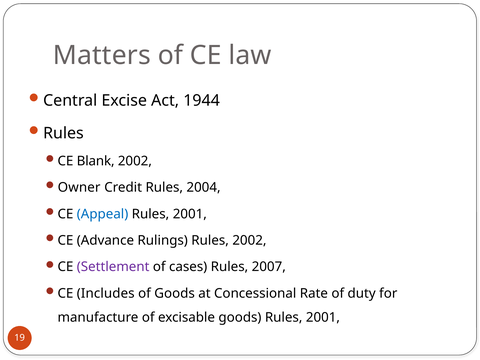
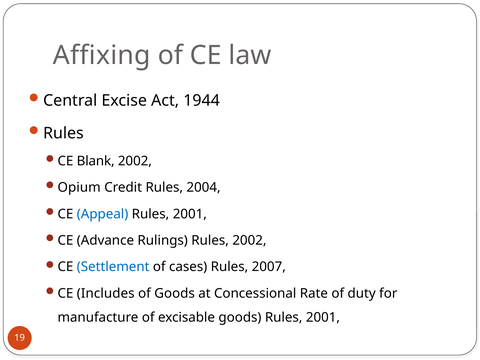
Matters: Matters -> Affixing (102, 55)
Owner: Owner -> Opium (79, 187)
Settlement colour: purple -> blue (113, 267)
